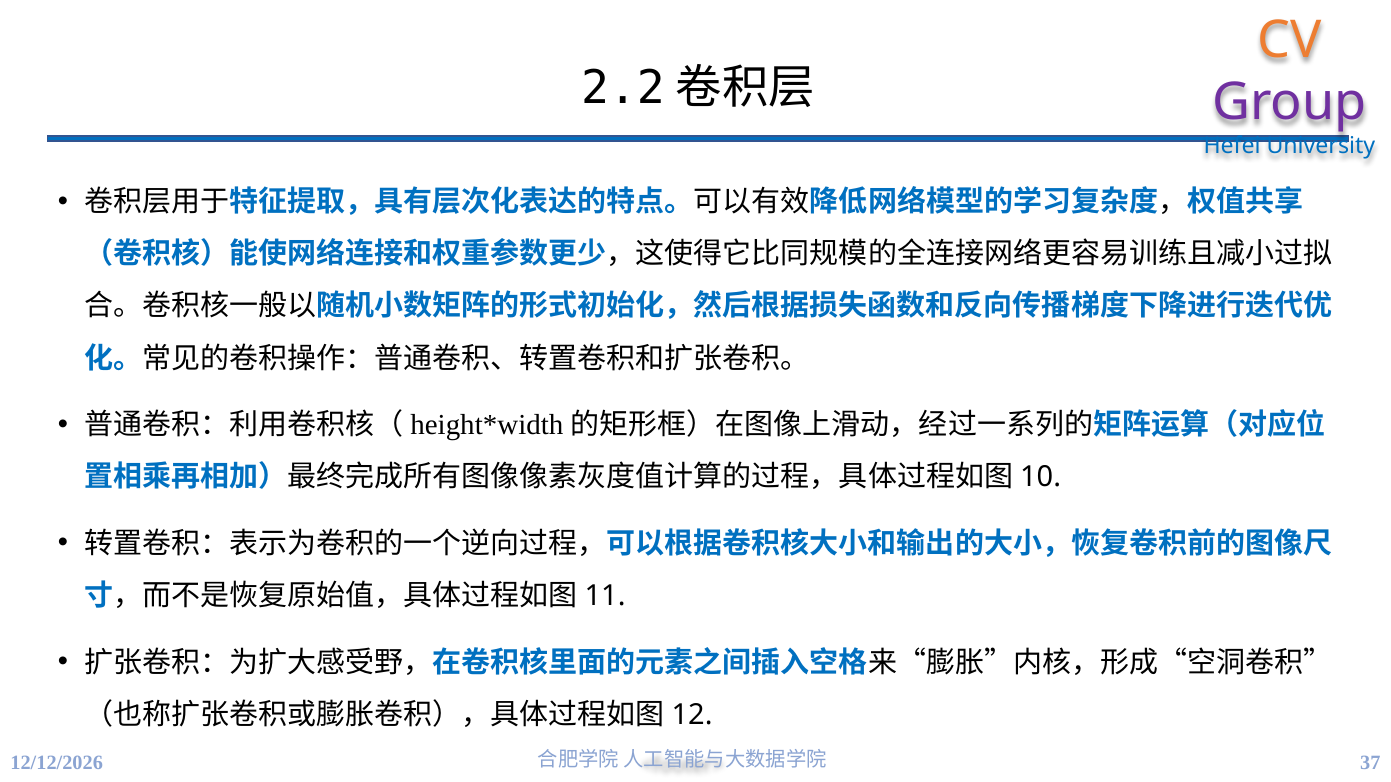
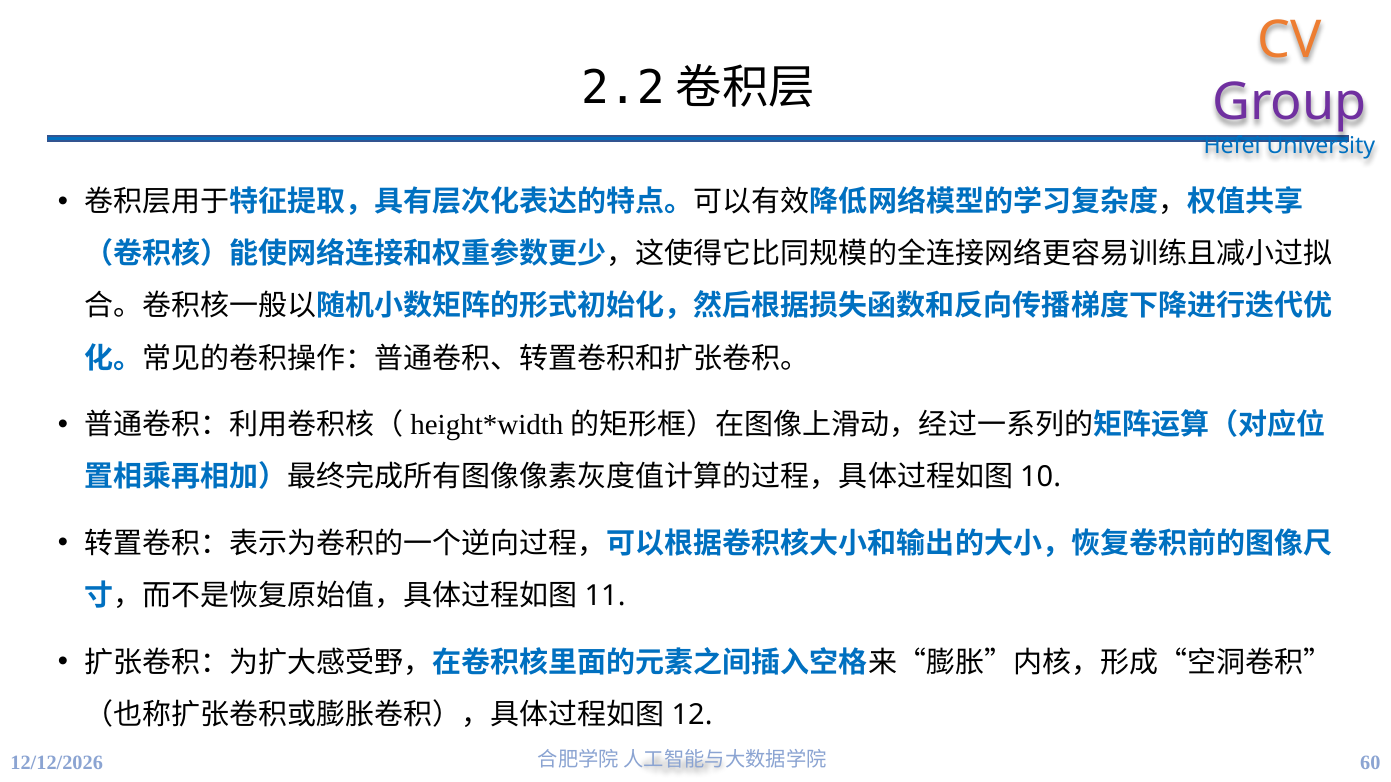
37: 37 -> 60 (1370, 763)
